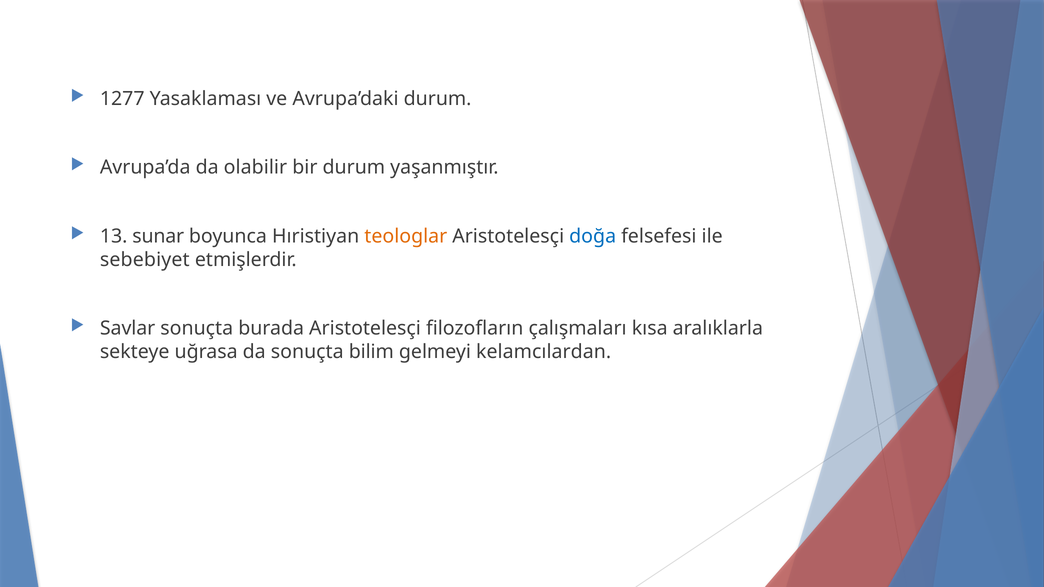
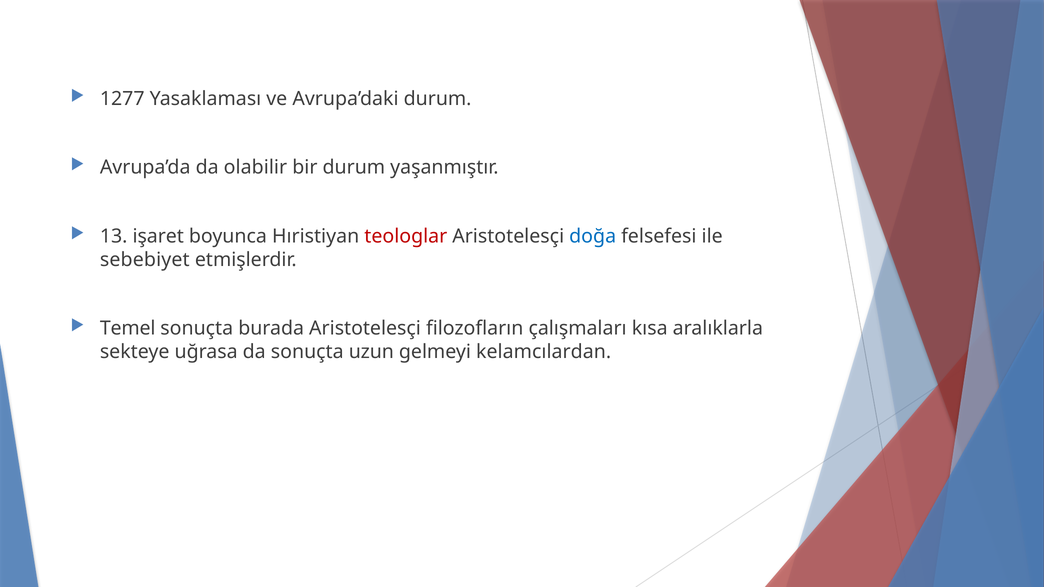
sunar: sunar -> işaret (158, 236)
teologlar colour: orange -> red (406, 236)
Savlar: Savlar -> Temel (128, 329)
bilim: bilim -> uzun (371, 352)
